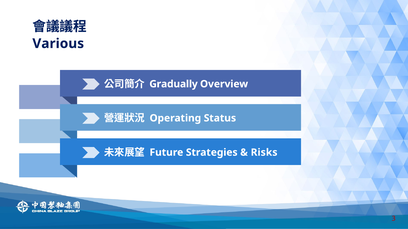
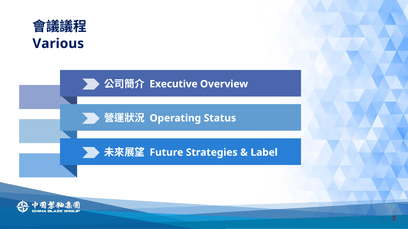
Gradually: Gradually -> Executive (174, 84)
Risks: Risks -> Label (264, 153)
